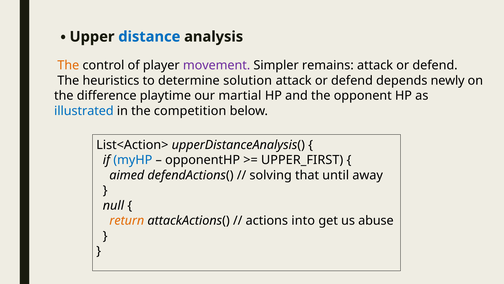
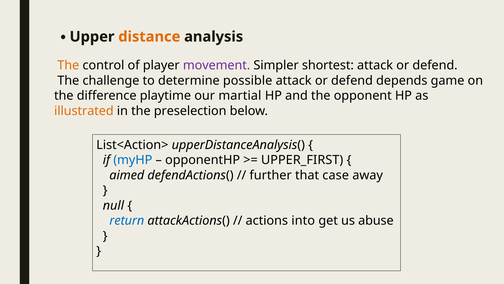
distance colour: blue -> orange (149, 37)
remains: remains -> shortest (328, 65)
heuristics: heuristics -> challenge (111, 80)
solution: solution -> possible (248, 80)
newly: newly -> game (448, 80)
illustrated colour: blue -> orange (84, 111)
competition: competition -> preselection (190, 111)
solving: solving -> further (271, 175)
until: until -> case (336, 175)
return colour: orange -> blue (127, 220)
